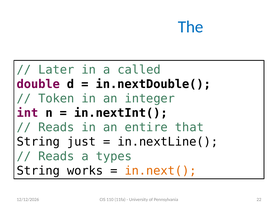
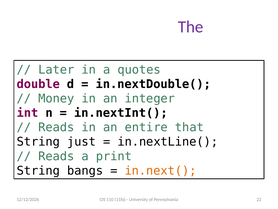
The colour: blue -> purple (191, 27)
called: called -> quotes (139, 70)
Token: Token -> Money (56, 98)
types: types -> print (114, 156)
works: works -> bangs (85, 170)
